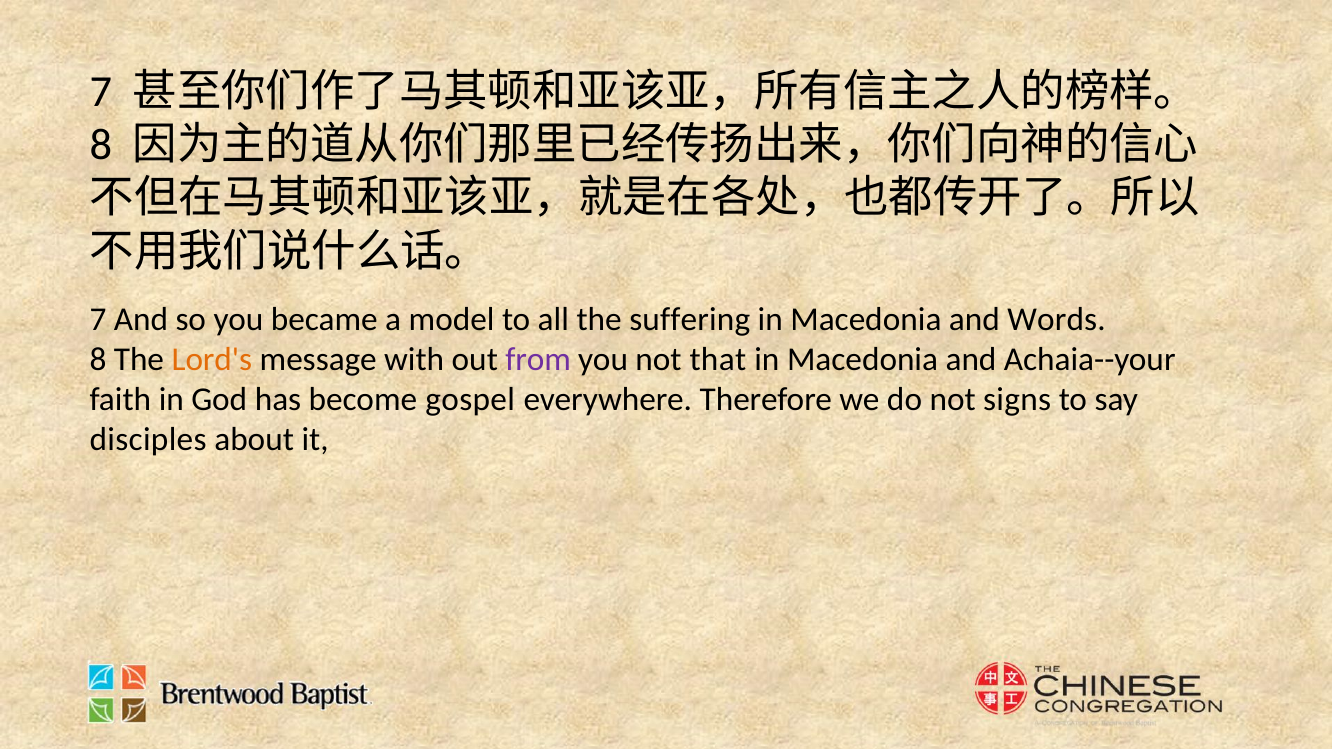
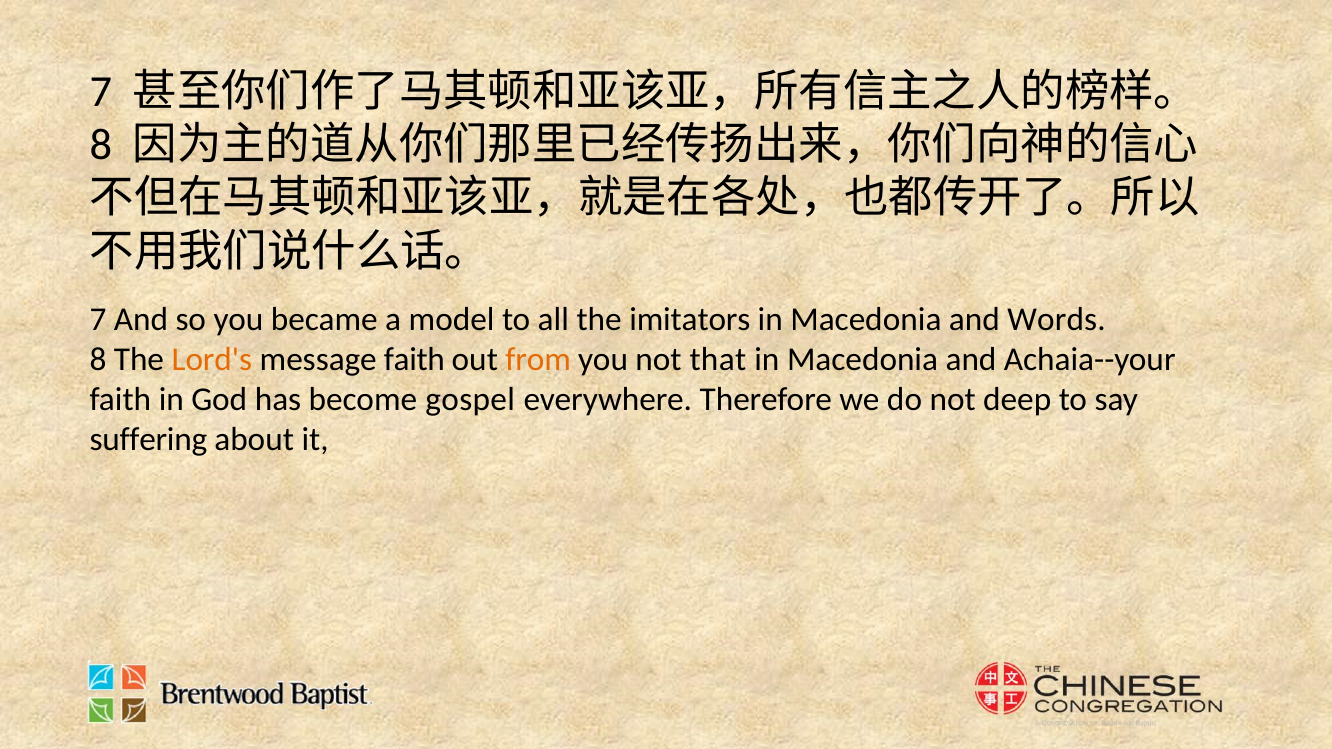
suffering: suffering -> imitators (690, 320)
message with: with -> faith (414, 360)
from colour: purple -> orange (538, 360)
signs: signs -> deep (1017, 400)
disciples: disciples -> suffering (148, 440)
